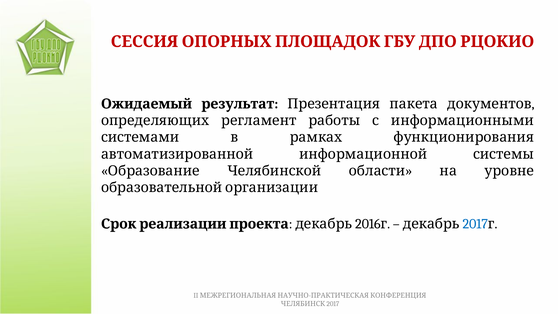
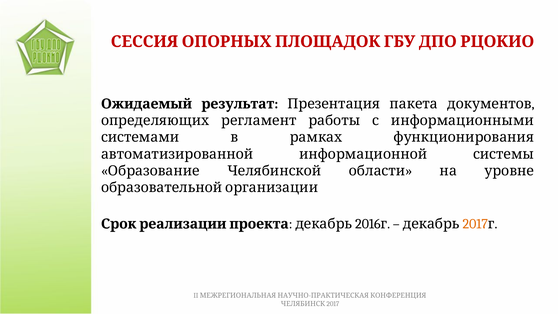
2017 colour: blue -> orange (475, 224)
